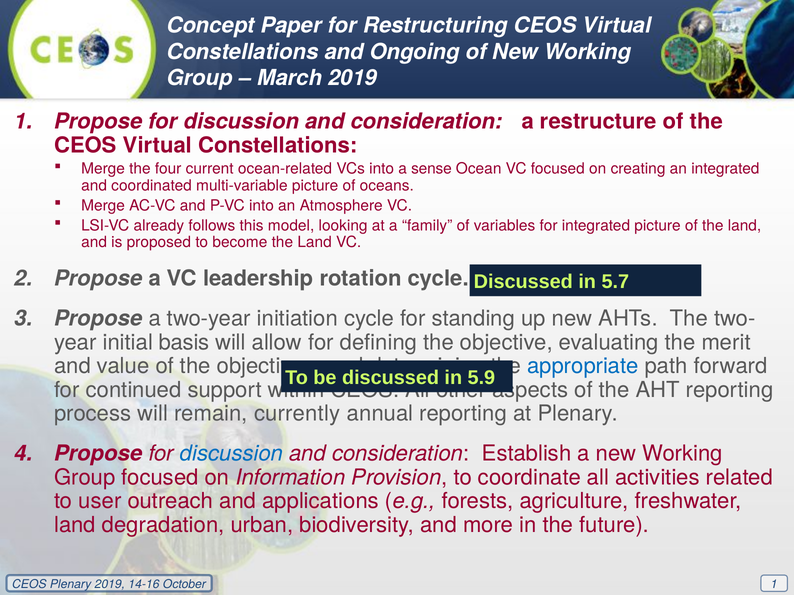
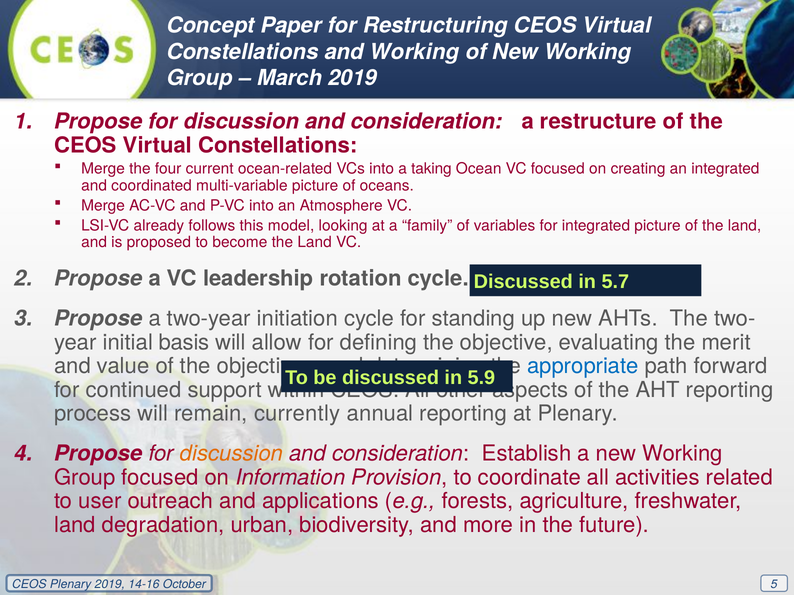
and Ongoing: Ongoing -> Working (415, 52)
sense: sense -> taking (431, 169)
discussion colour: blue -> orange (232, 454)
1: 1 -> 5 (774, 585)
